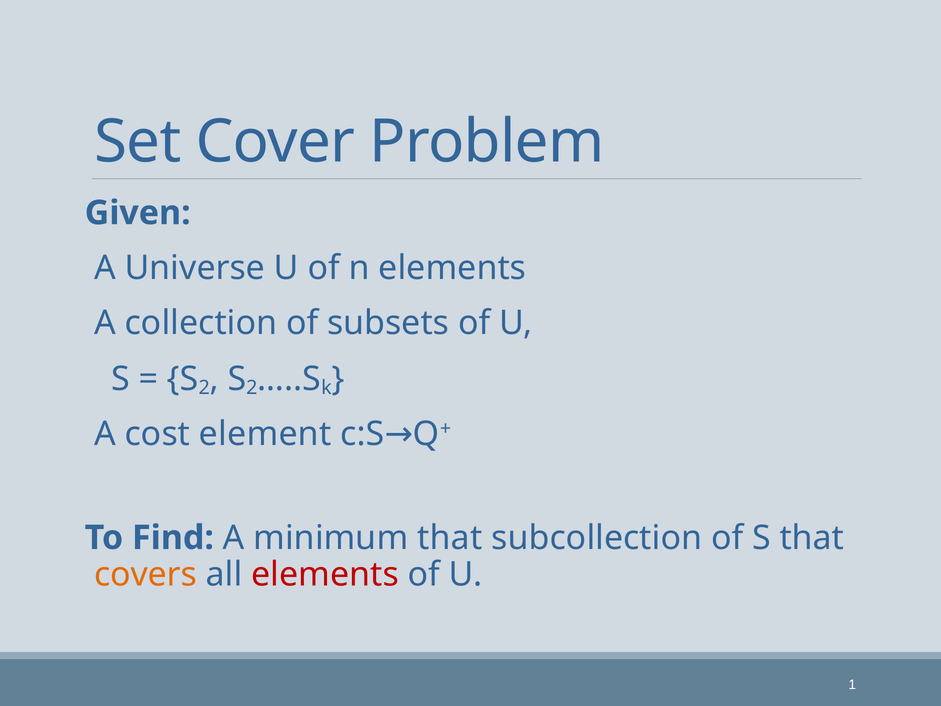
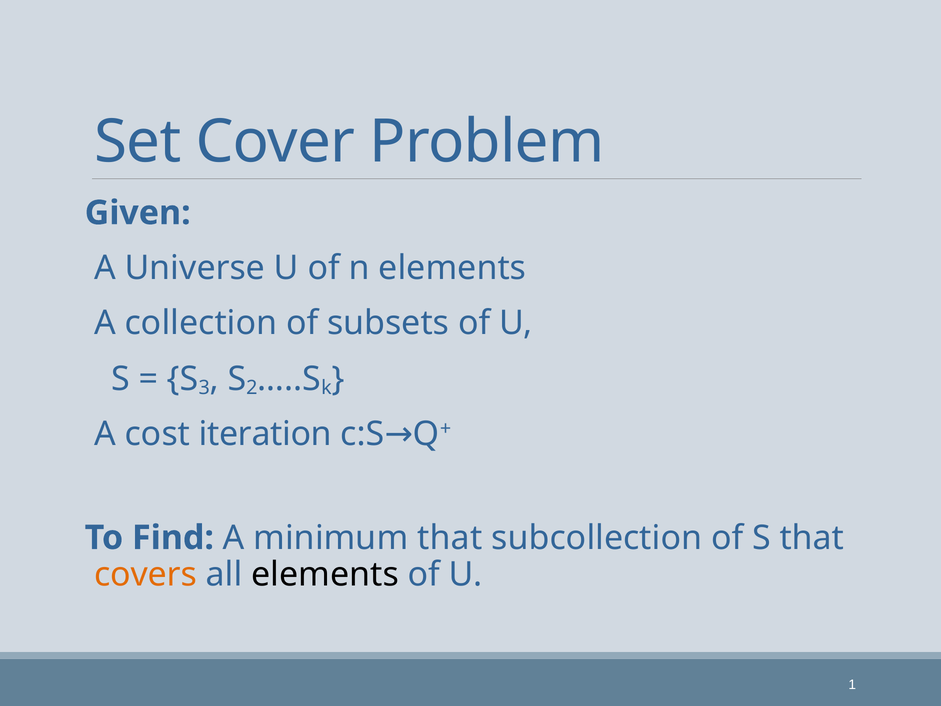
2: 2 -> 3 (204, 387)
element: element -> iteration (265, 434)
elements colour: red -> black (325, 574)
